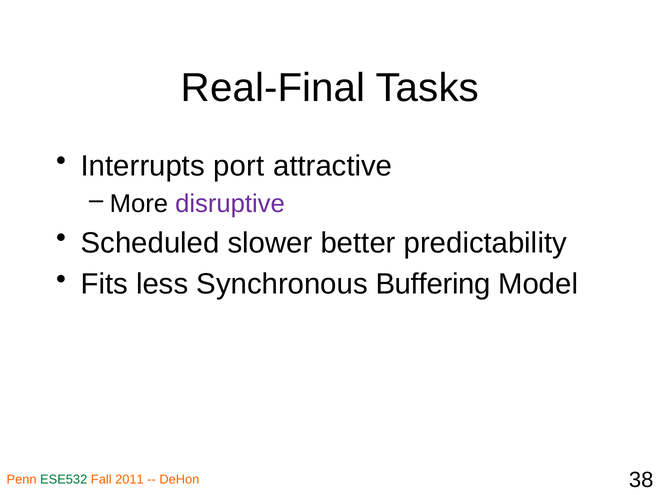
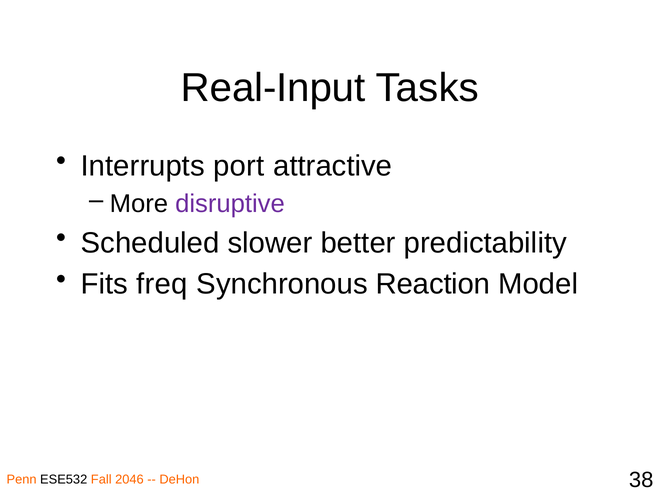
Real-Final: Real-Final -> Real-Input (273, 88)
less: less -> freq (162, 284)
Buffering: Buffering -> Reaction (433, 284)
ESE532 colour: green -> black (64, 479)
2011: 2011 -> 2046 (129, 479)
